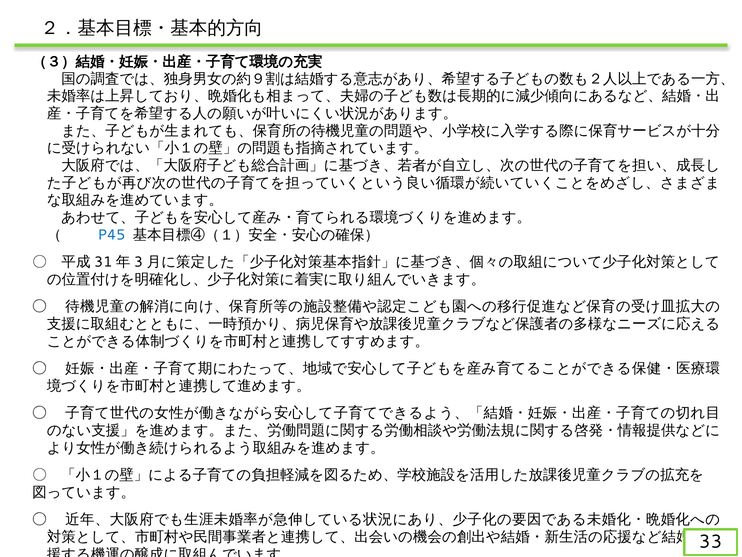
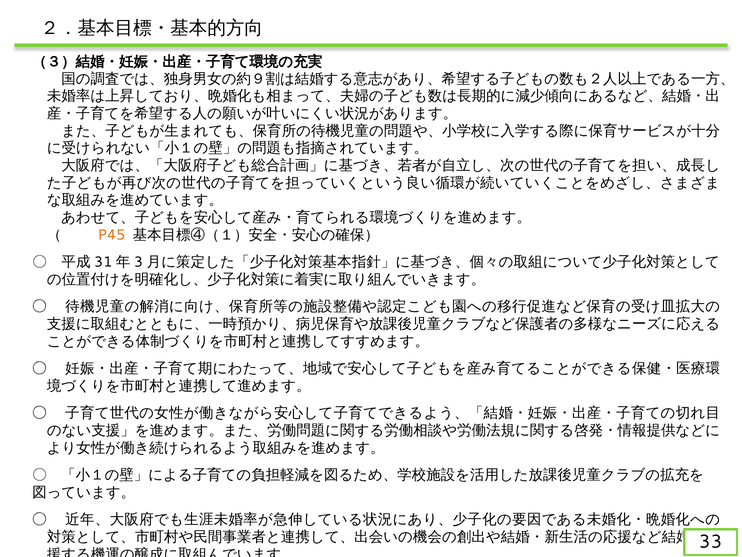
P45 colour: blue -> orange (111, 235)
